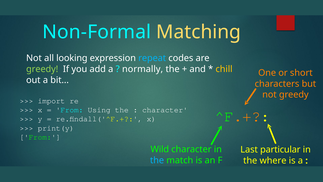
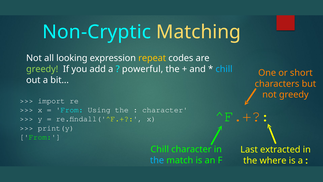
Non-Formal: Non-Formal -> Non-Cryptic (97, 32)
repeat colour: light blue -> yellow (152, 58)
normally: normally -> powerful (143, 69)
chill colour: yellow -> light blue (224, 69)
Wild: Wild -> Chill (160, 149)
particular: particular -> extracted (280, 149)
